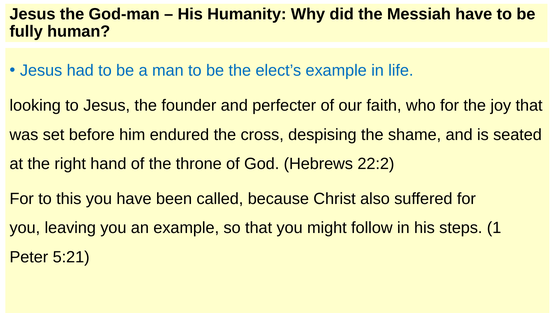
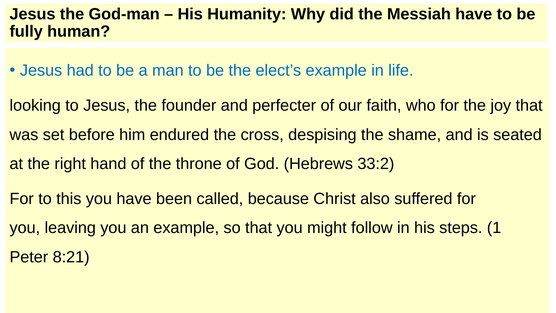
22:2: 22:2 -> 33:2 (376, 164)
5:21: 5:21 -> 8:21 (71, 257)
